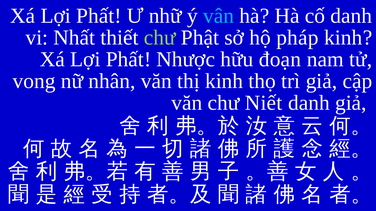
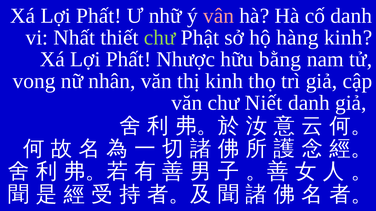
vân colour: light blue -> pink (219, 16)
pháp: pháp -> hàng (297, 38)
đoạn: đoạn -> bằng (280, 59)
